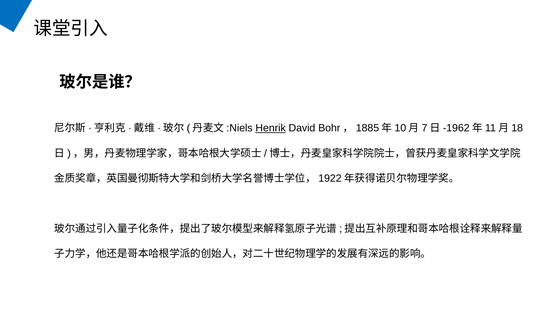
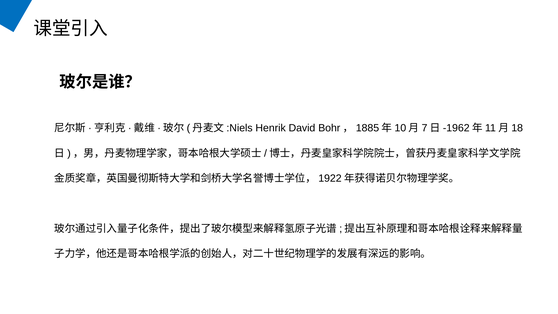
Henrik underline: present -> none (271, 128)
